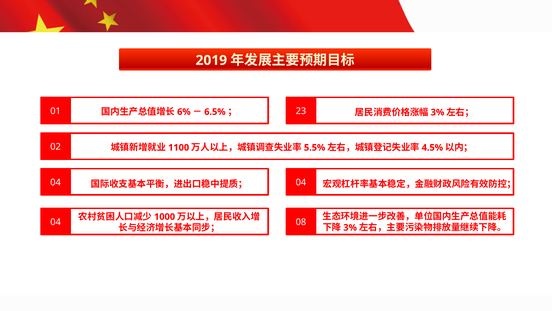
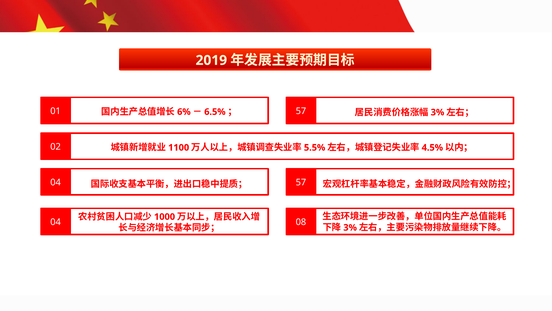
23: 23 -> 57 (301, 111)
04: 04 -> 57 (301, 182)
